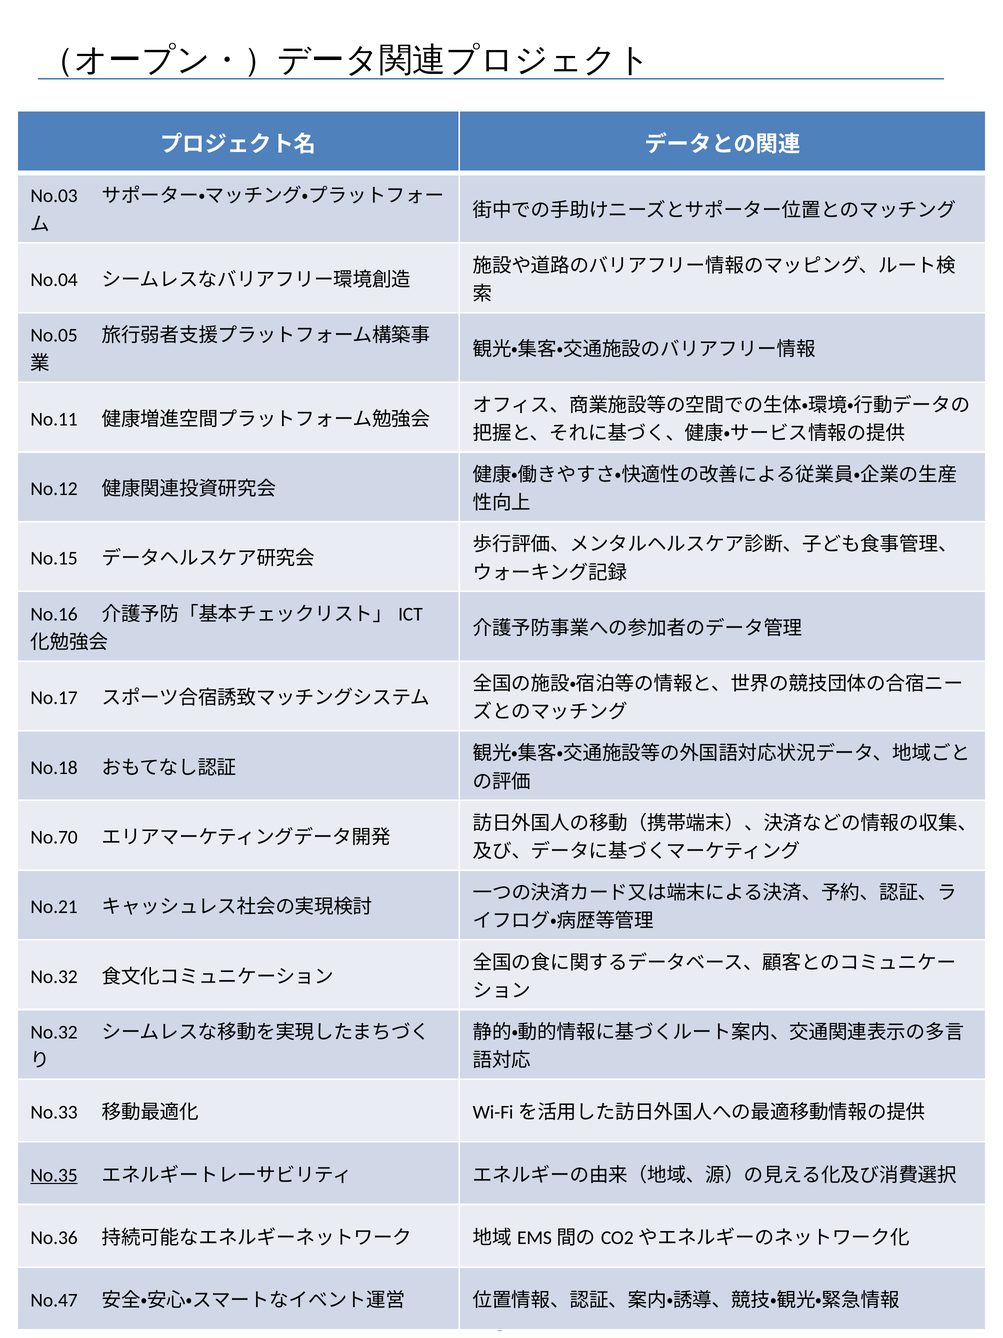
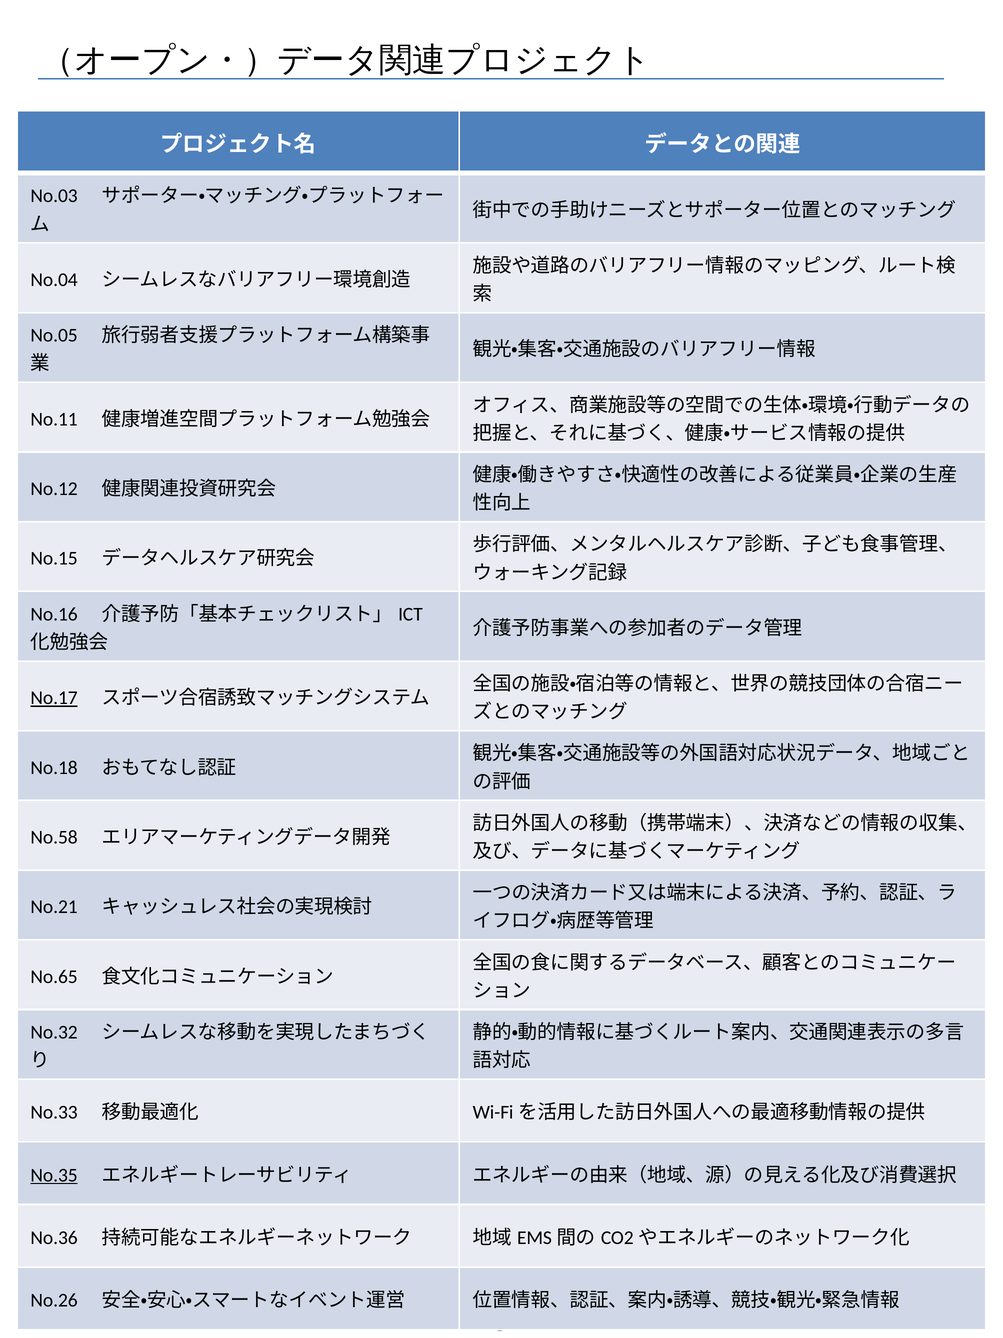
No.17 underline: none -> present (54, 698)
No.70: No.70 -> No.58 (54, 837)
No.32: No.32 -> No.65 (54, 976)
No.47: No.47 -> No.26 (54, 1300)
